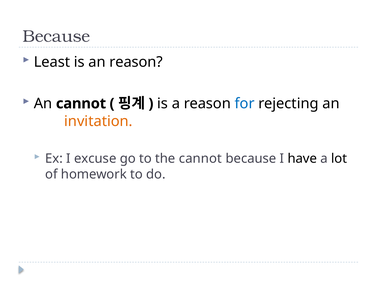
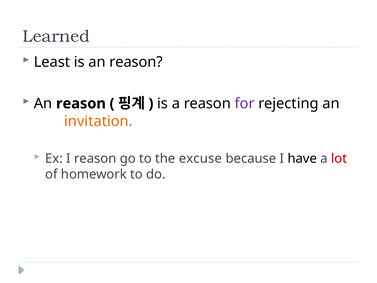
Because: Because -> Learned (56, 36)
cannot: cannot -> reason (81, 103)
for colour: blue -> purple (245, 103)
I excuse: excuse -> reason (95, 159)
the cannot: cannot -> excuse (200, 159)
lot colour: black -> red (339, 159)
